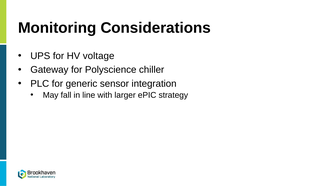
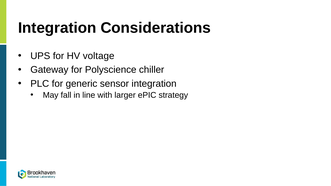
Monitoring: Monitoring -> Integration (57, 28)
